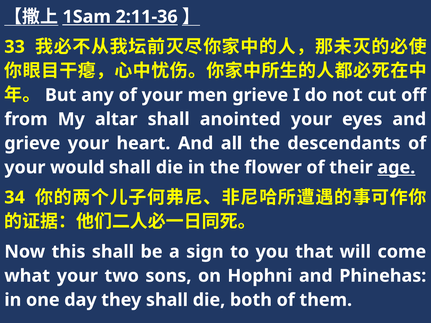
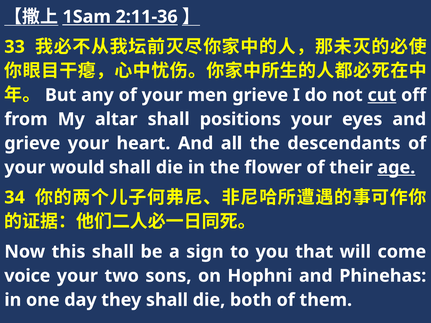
cut underline: none -> present (382, 95)
anointed: anointed -> positions (240, 119)
what: what -> voice (27, 276)
